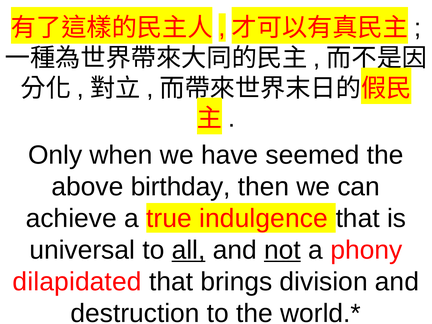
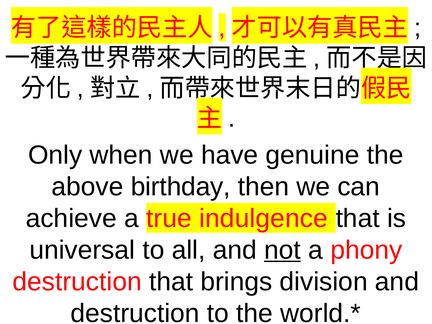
seemed: seemed -> genuine (313, 155)
all underline: present -> none (189, 250)
dilapidated: dilapidated -> destruction (77, 282)
